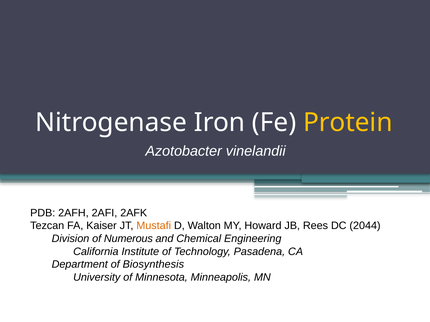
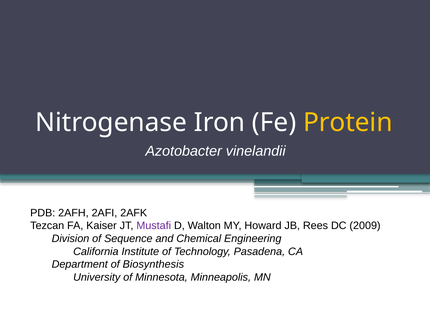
Mustafi colour: orange -> purple (154, 226)
2044: 2044 -> 2009 (365, 226)
Numerous: Numerous -> Sequence (128, 239)
